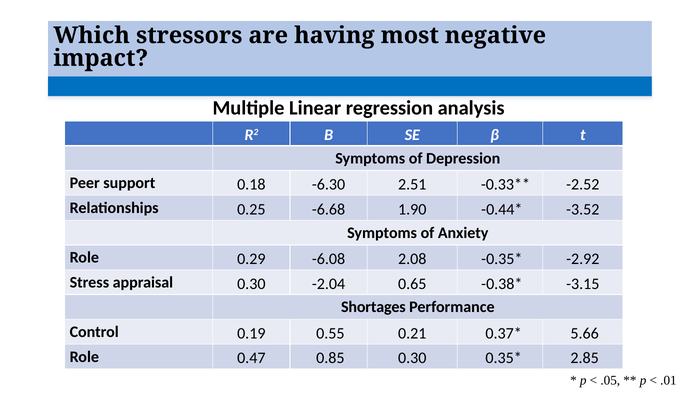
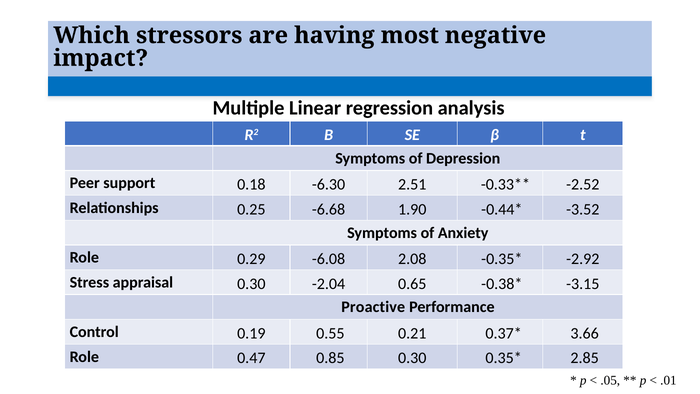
Shortages: Shortages -> Proactive (373, 307)
5.66: 5.66 -> 3.66 (585, 333)
